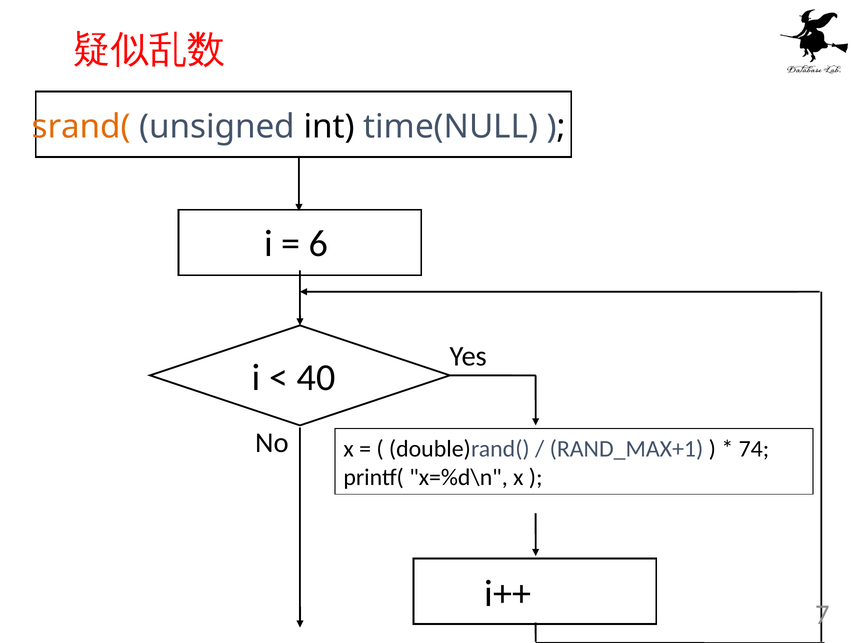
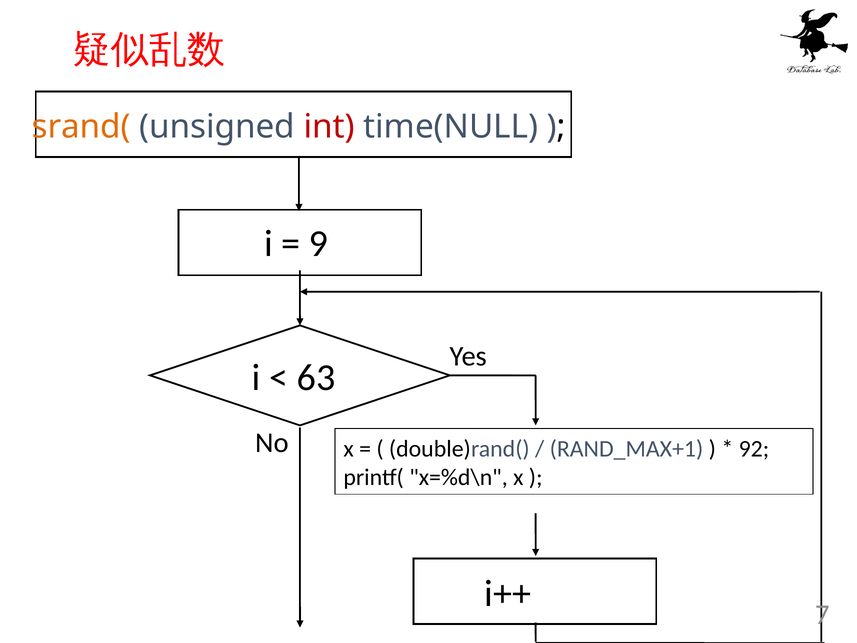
int colour: black -> red (329, 126)
6: 6 -> 9 (319, 244)
40: 40 -> 63 (316, 378)
74: 74 -> 92 (754, 449)
